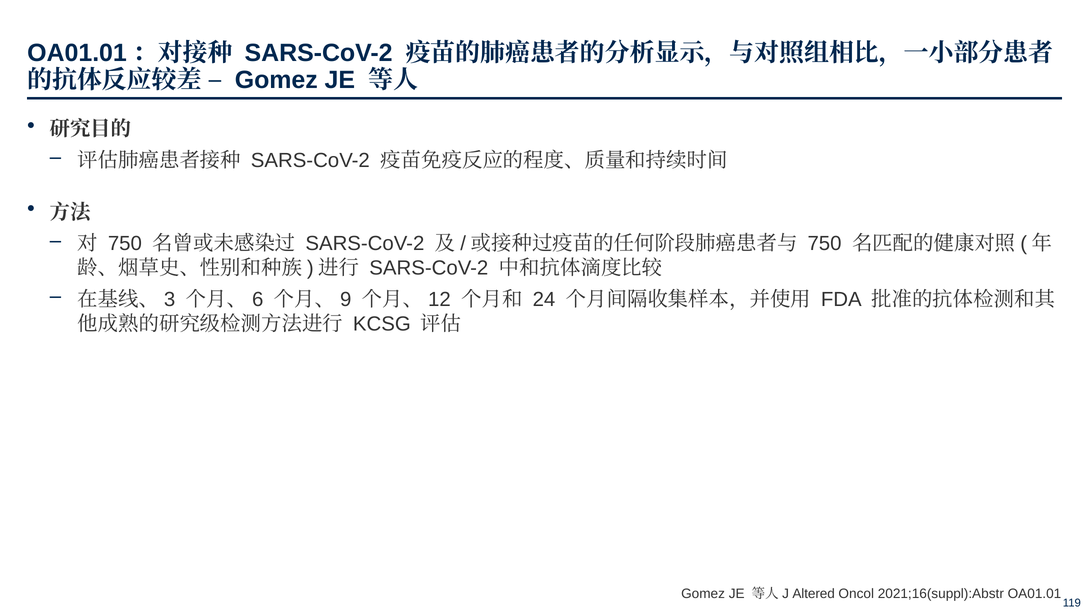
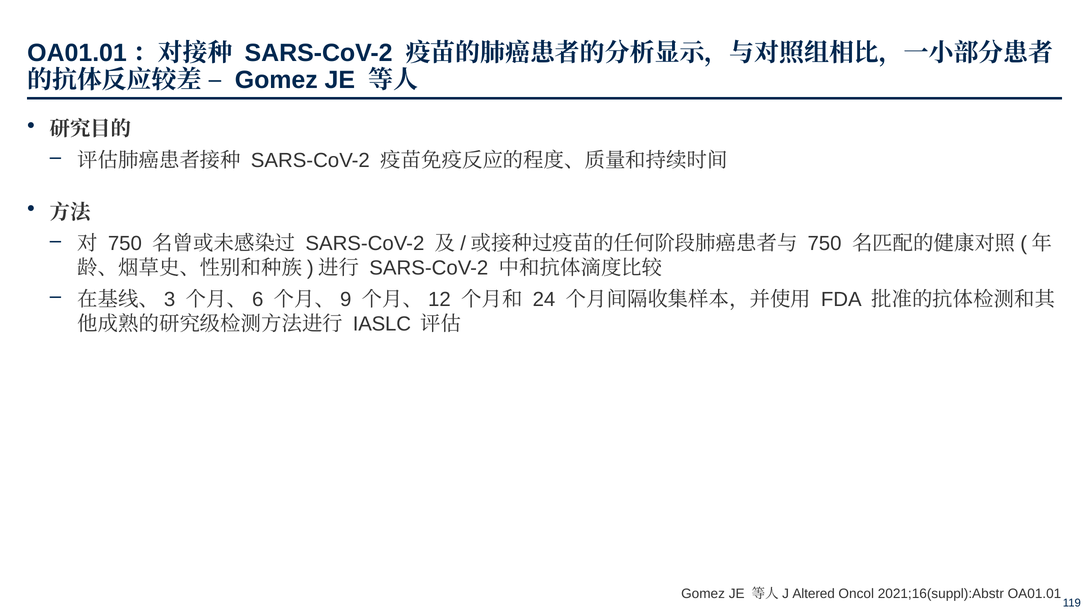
KCSG: KCSG -> IASLC (382, 324)
